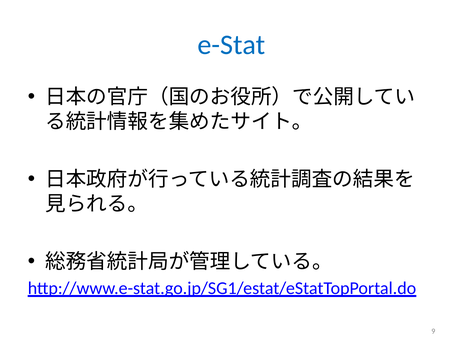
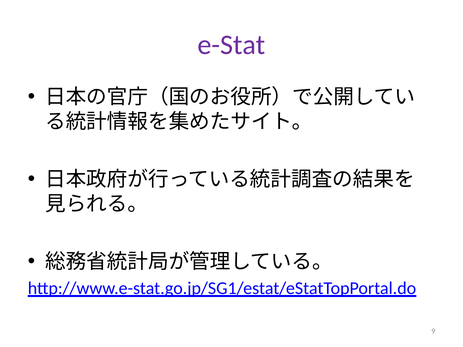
e-Stat colour: blue -> purple (232, 45)
